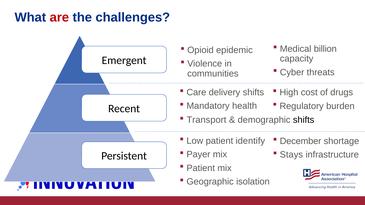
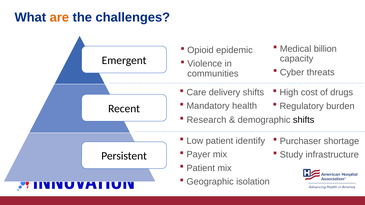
are colour: red -> orange (59, 17)
Transport: Transport -> Research (207, 120)
December: December -> Purchaser (300, 141)
Stays: Stays -> Study (291, 155)
